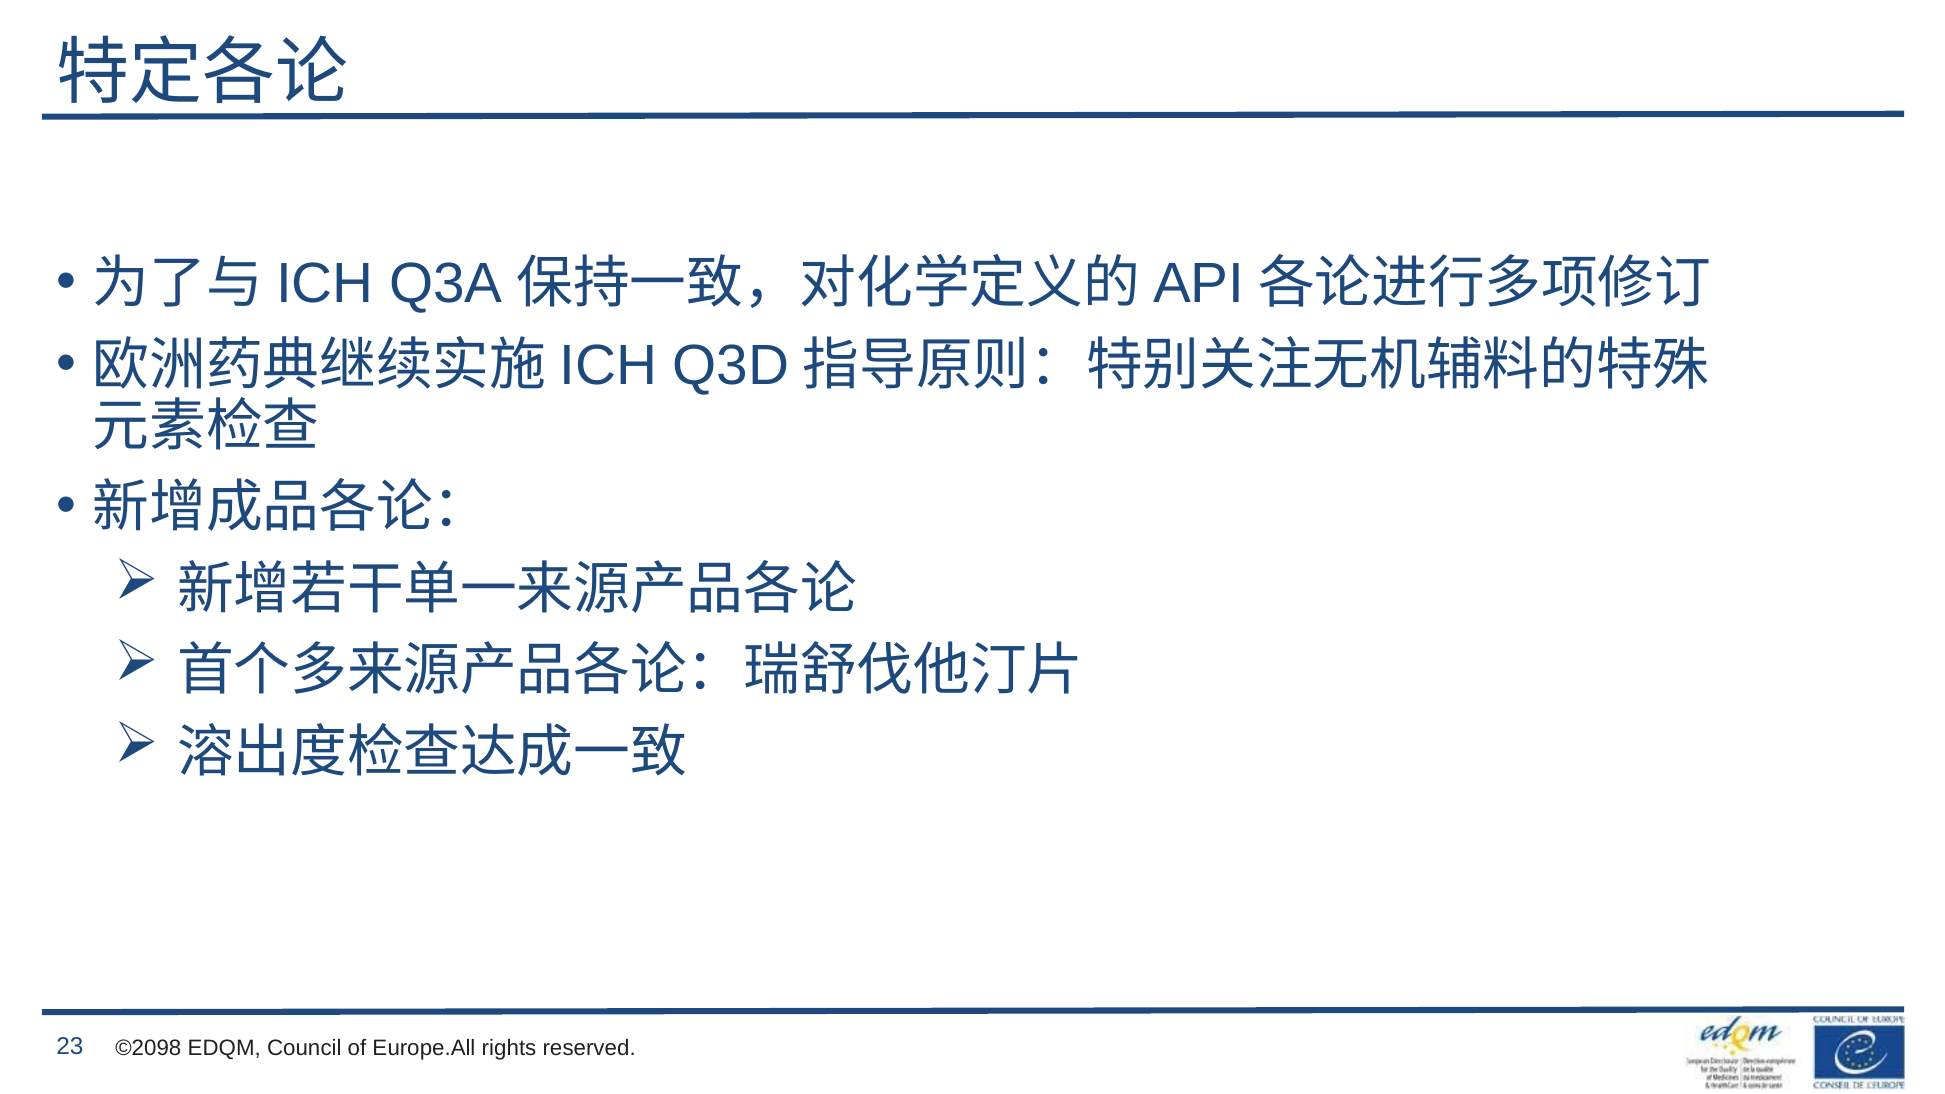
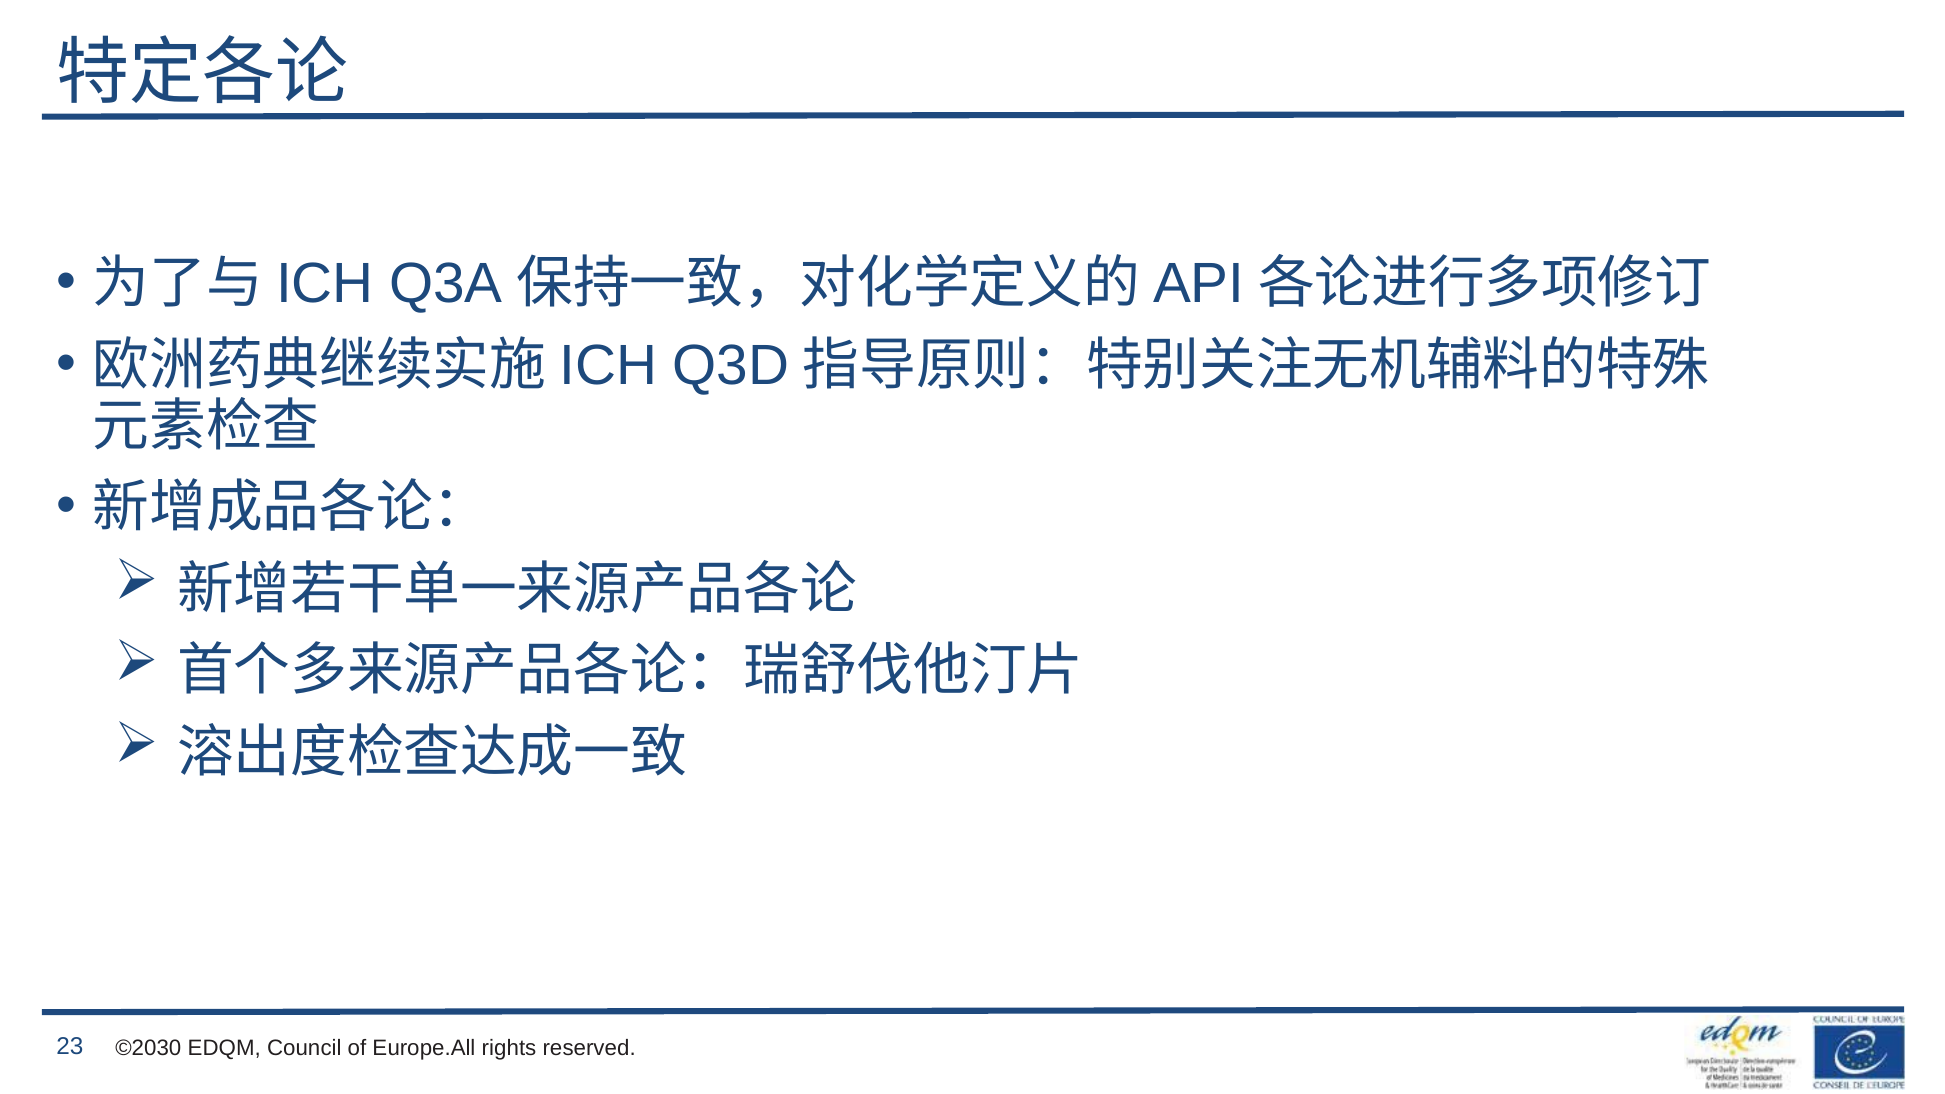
©2098: ©2098 -> ©2030 (148, 1048)
